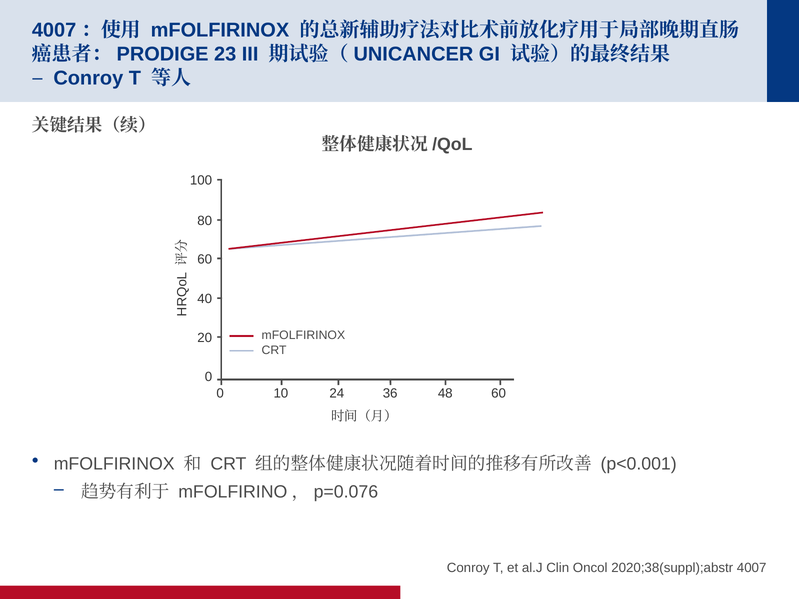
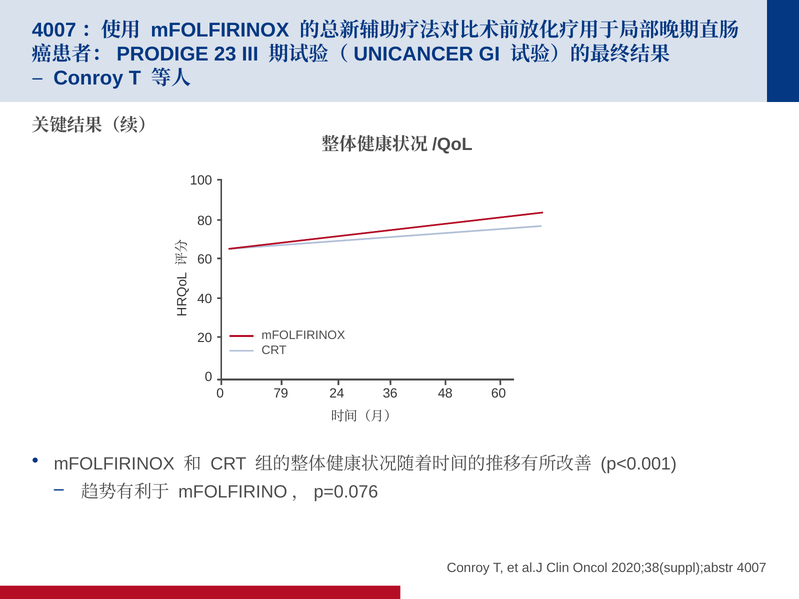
10: 10 -> 79 (281, 394)
